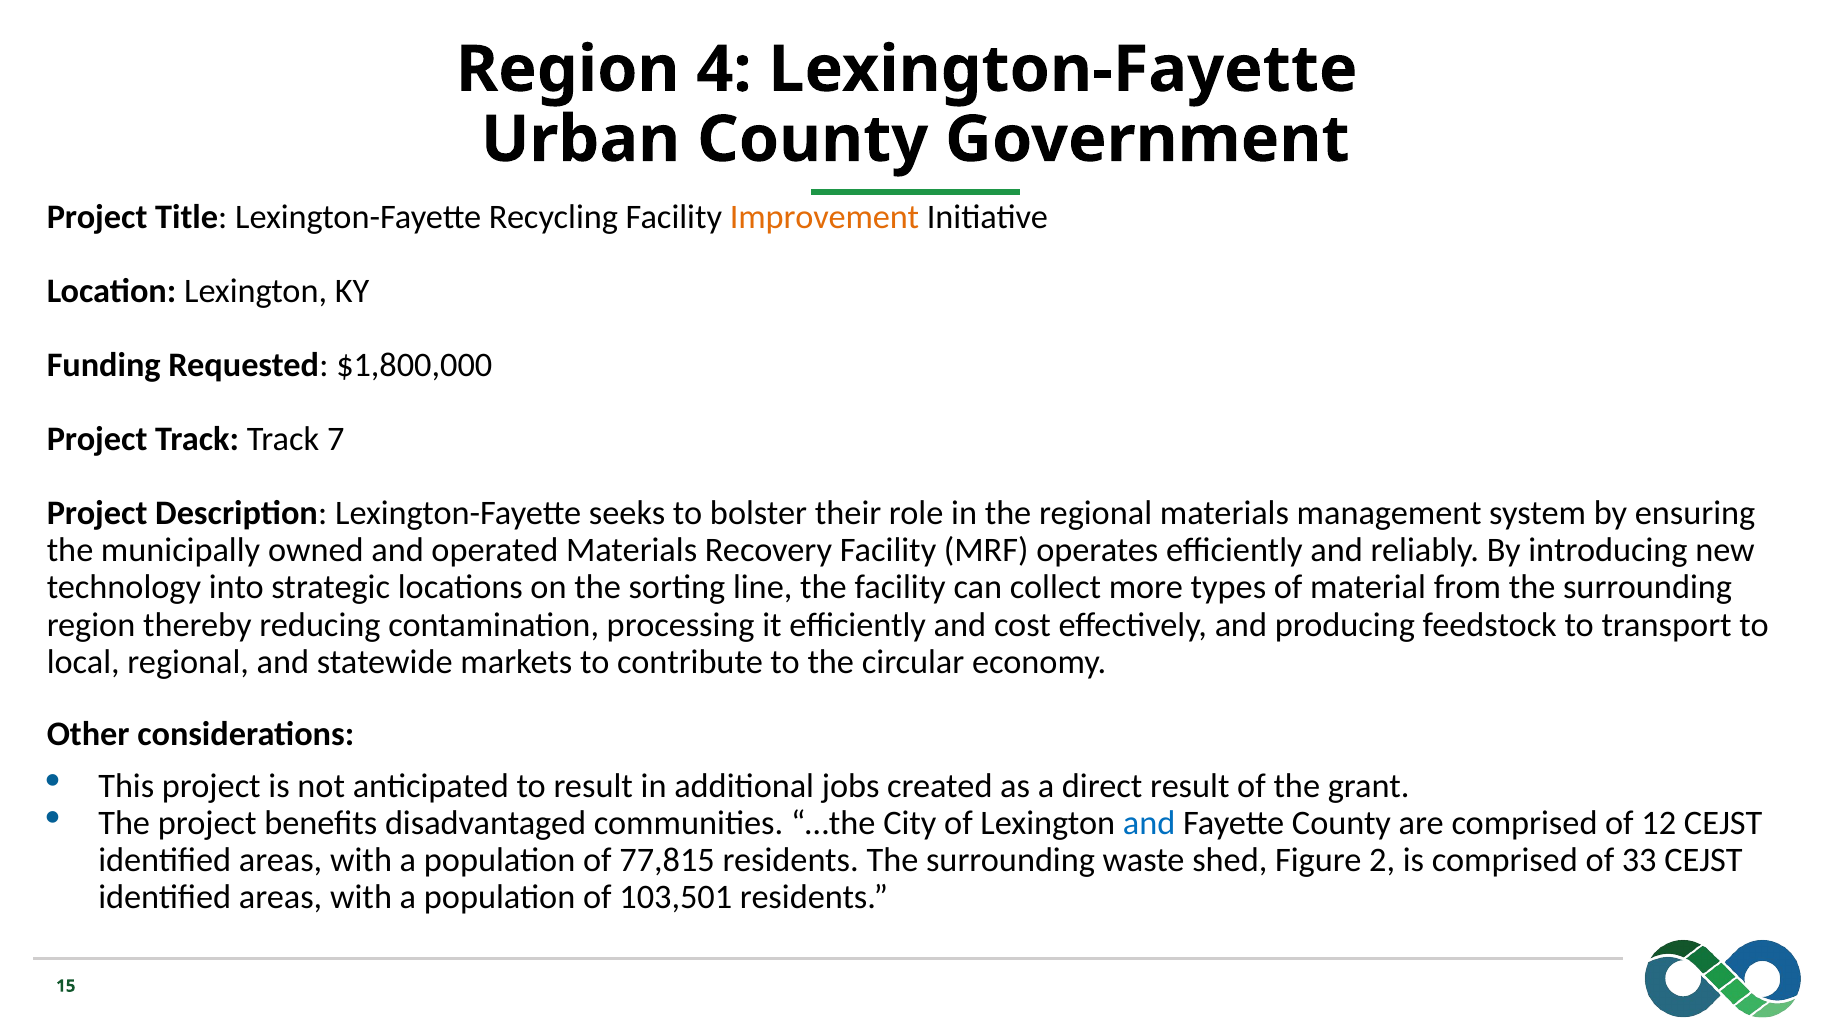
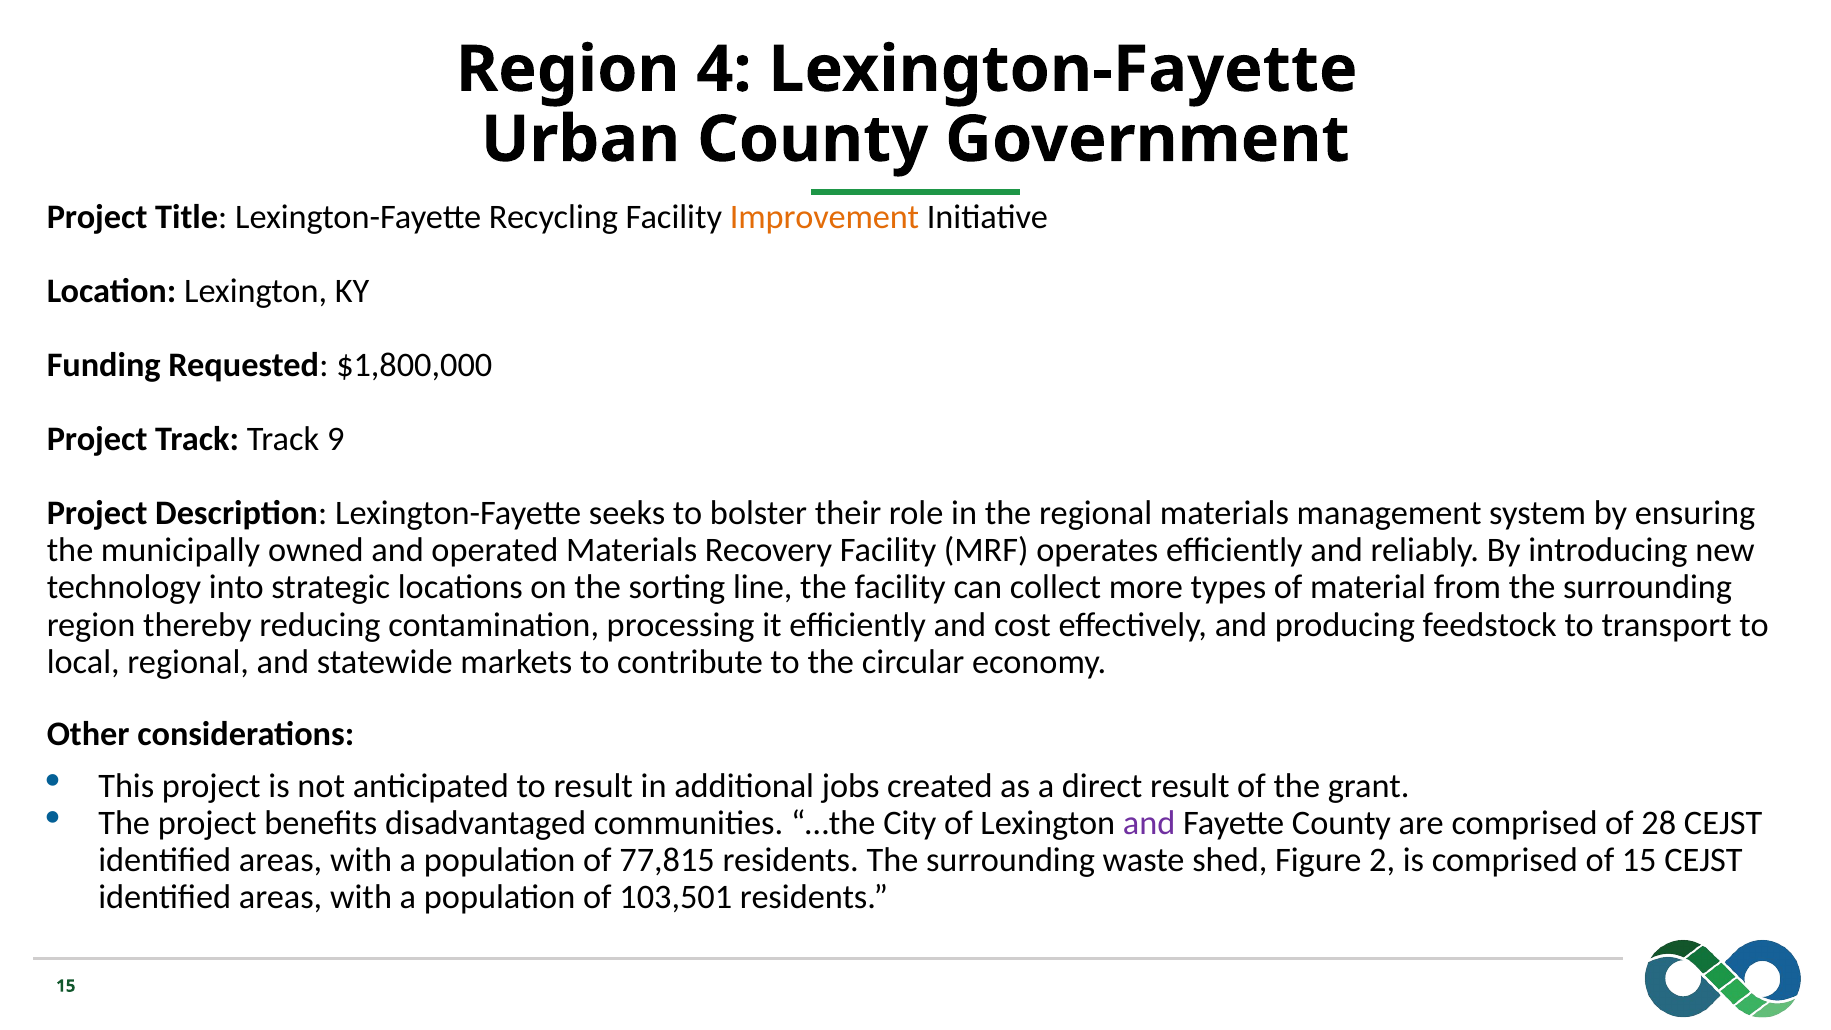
7: 7 -> 9 (336, 439)
and colour: blue -> purple (1149, 823)
12: 12 -> 28 (1659, 823)
of 33: 33 -> 15 (1639, 860)
